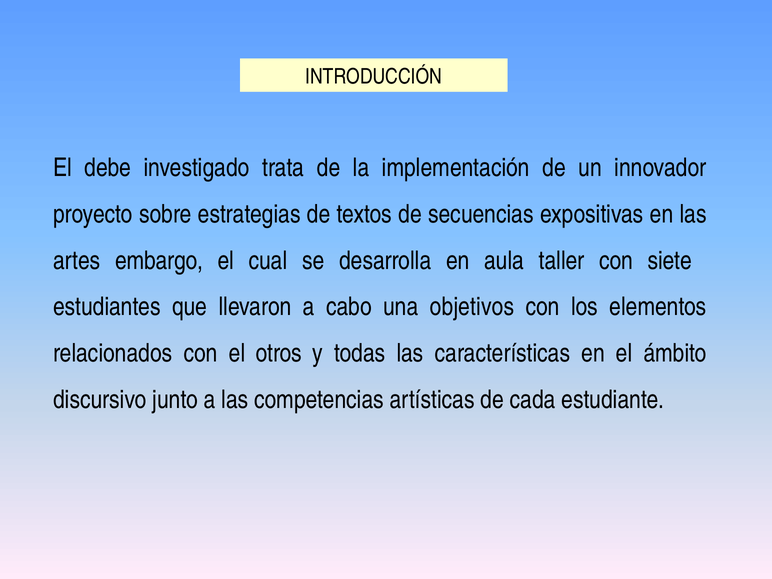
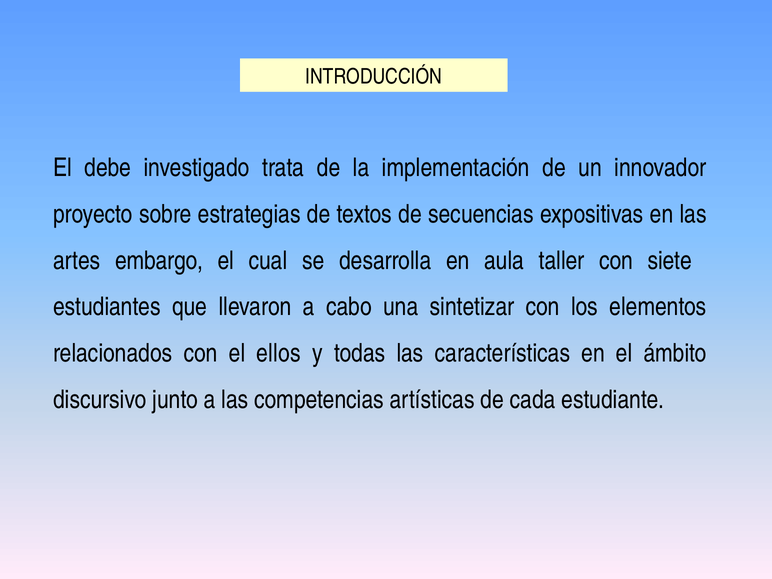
objetivos: objetivos -> sintetizar (472, 307)
otros: otros -> ellos (279, 353)
